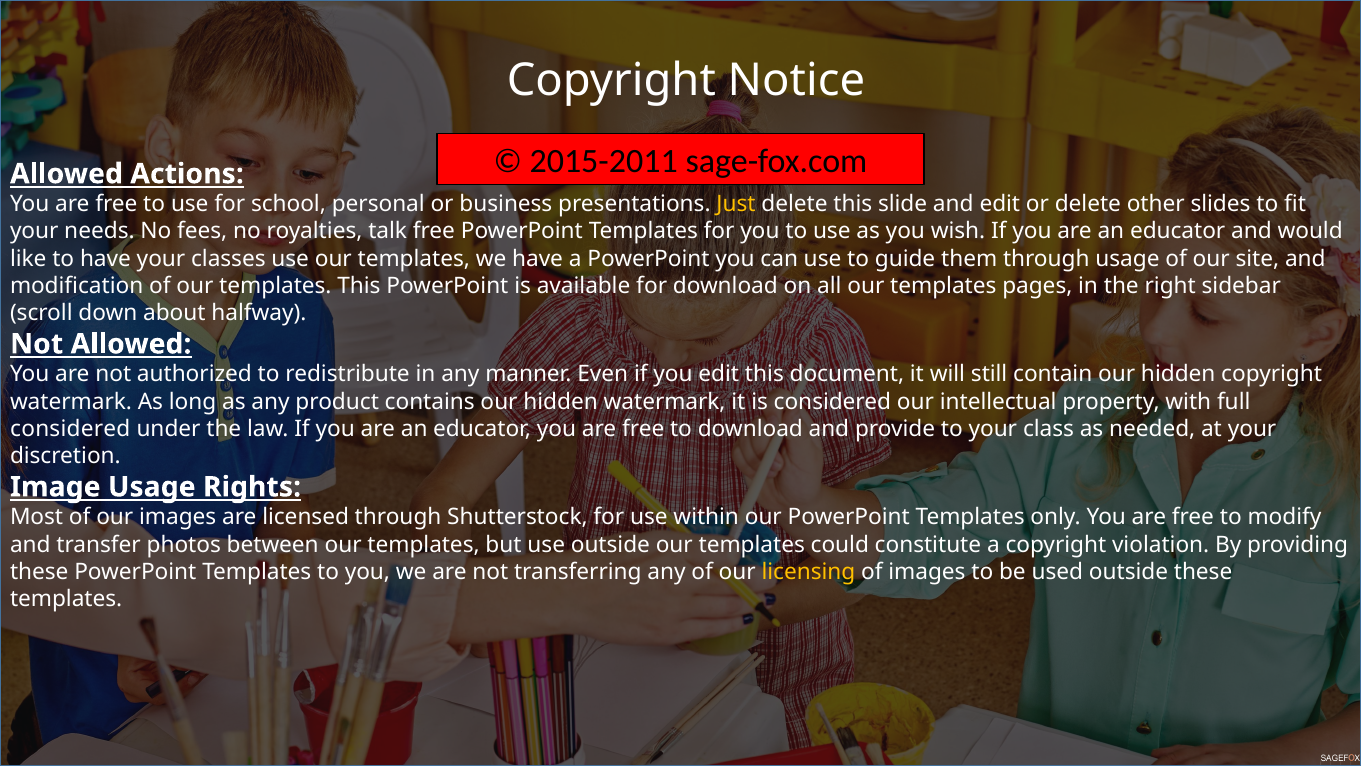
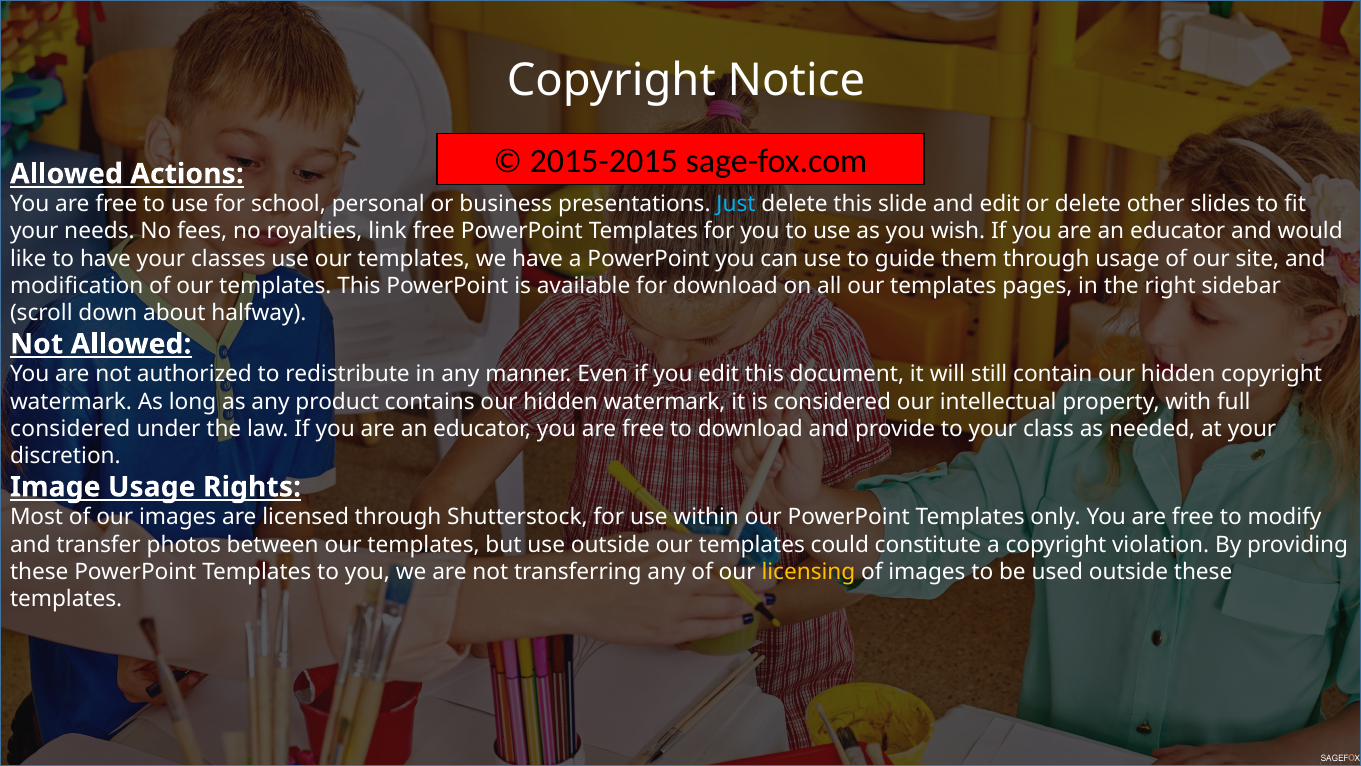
2015-2011: 2015-2011 -> 2015-2015 (604, 161)
Just colour: yellow -> light blue (736, 204)
talk: talk -> link (388, 231)
